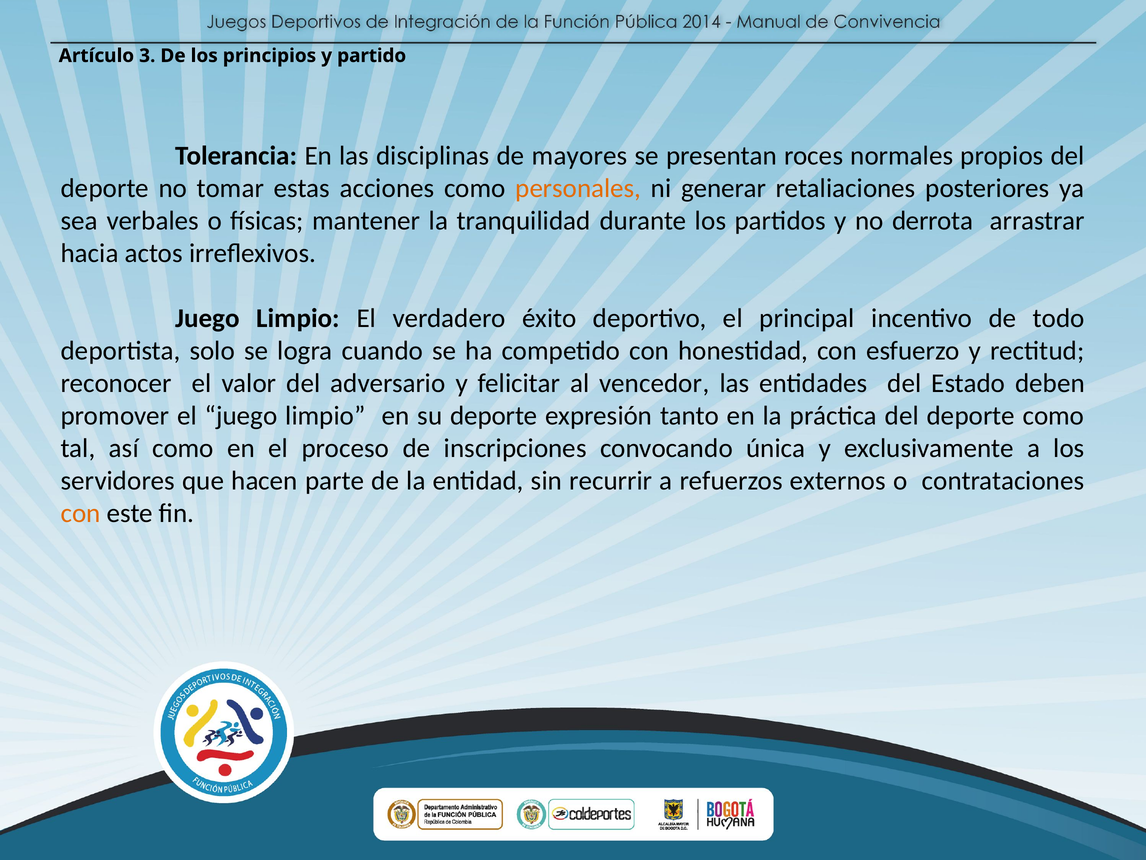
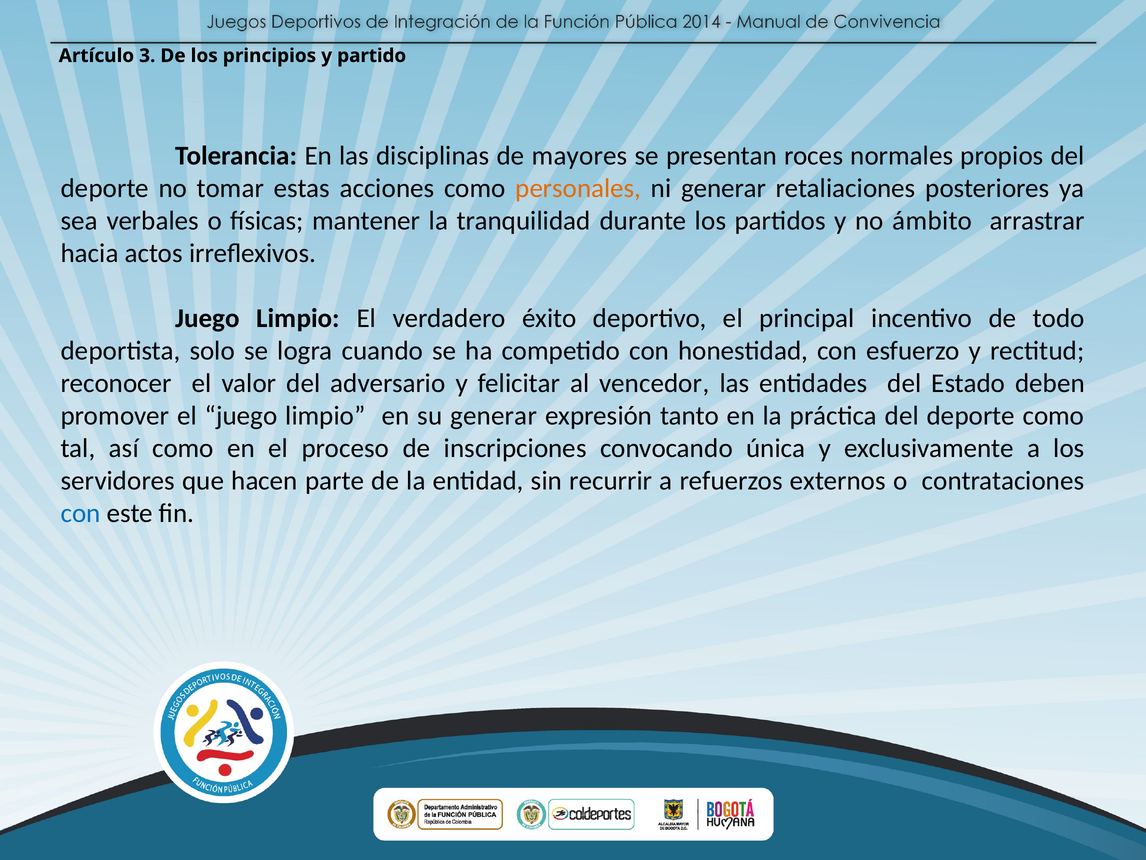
derrota: derrota -> ámbito (932, 221)
su deporte: deporte -> generar (494, 416)
con colour: orange -> blue (81, 513)
